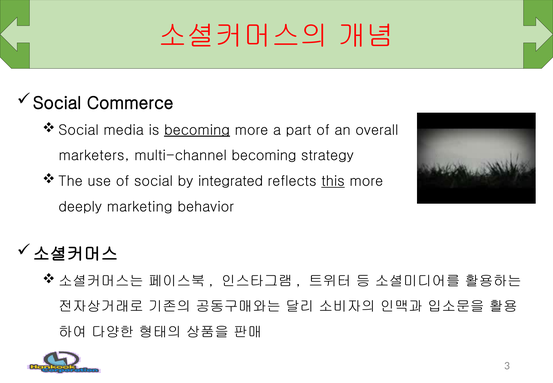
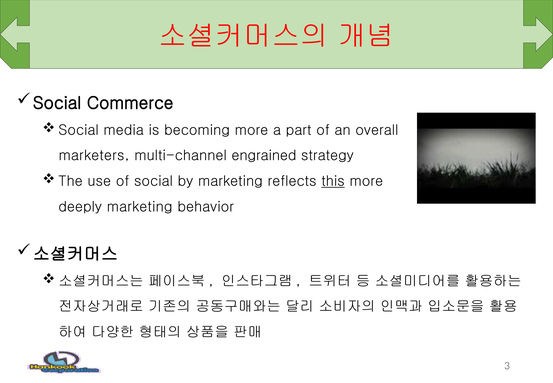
becoming underline: present -> none (197, 130)
multi-channel becoming: becoming -> engrained (264, 156)
by integrated: integrated -> marketing (230, 181)
